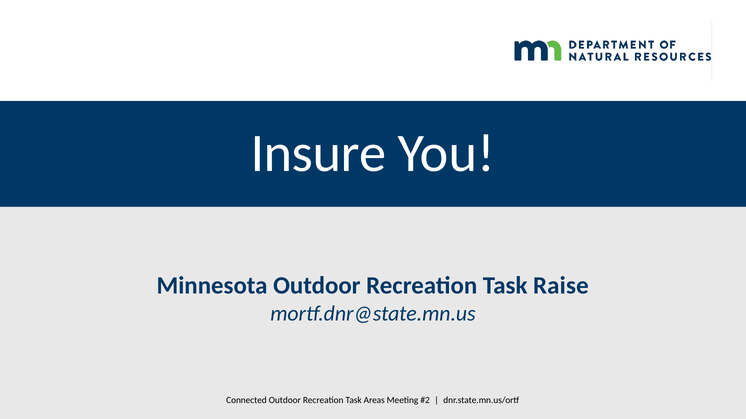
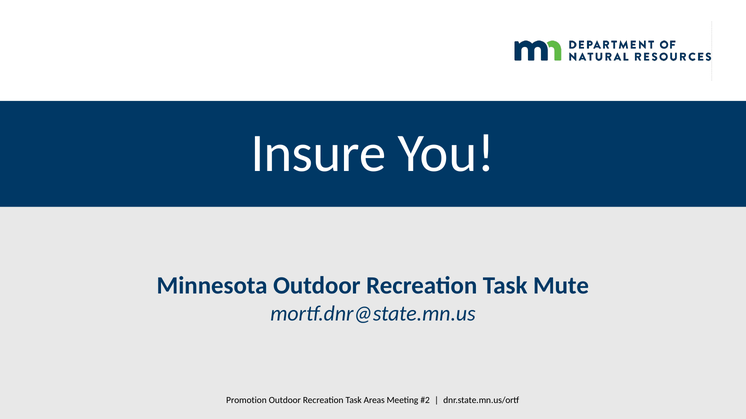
Raise: Raise -> Mute (561, 286)
Connected: Connected -> Promotion (246, 401)
